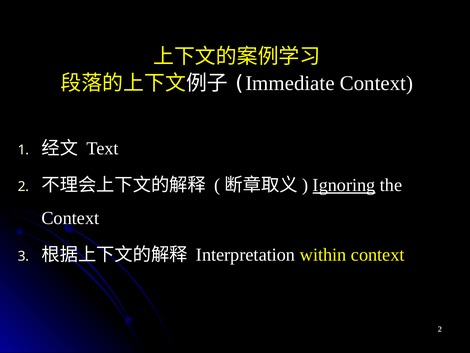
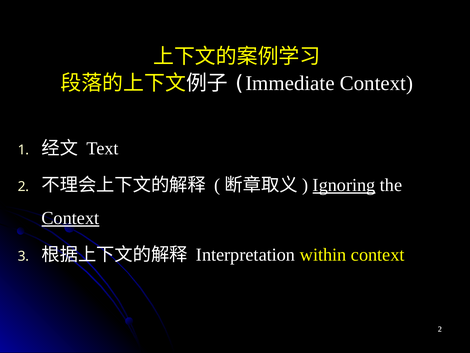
Context underline: none -> present (70, 218)
